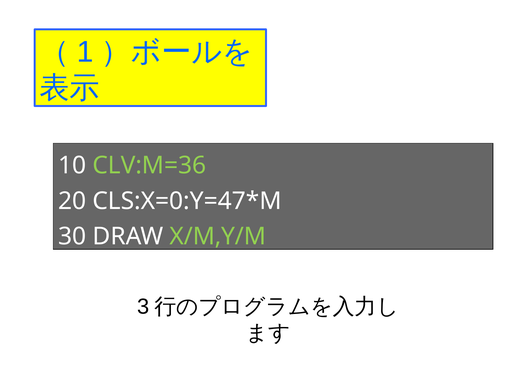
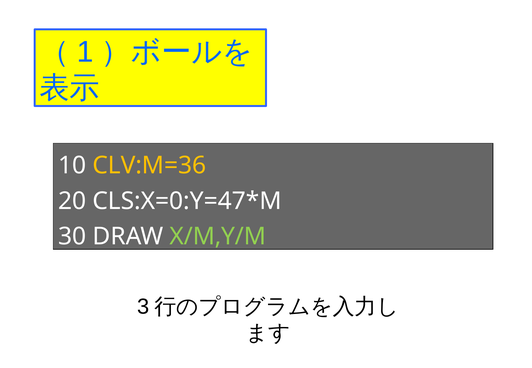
CLV:M=36 colour: light green -> yellow (149, 166)
